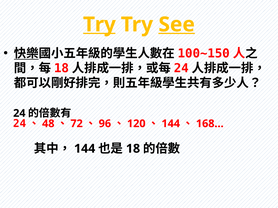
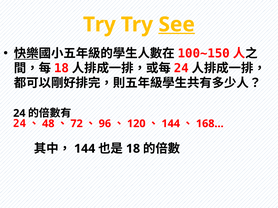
Try underline: present -> none (99, 25)
